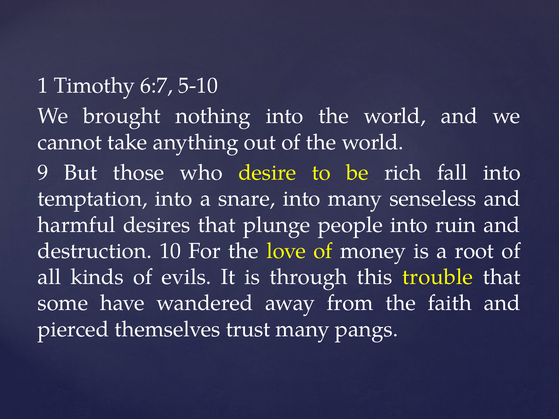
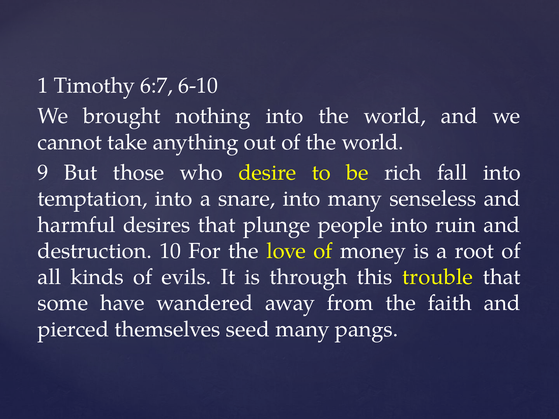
5-10: 5-10 -> 6-10 (198, 86)
trust: trust -> seed (248, 329)
